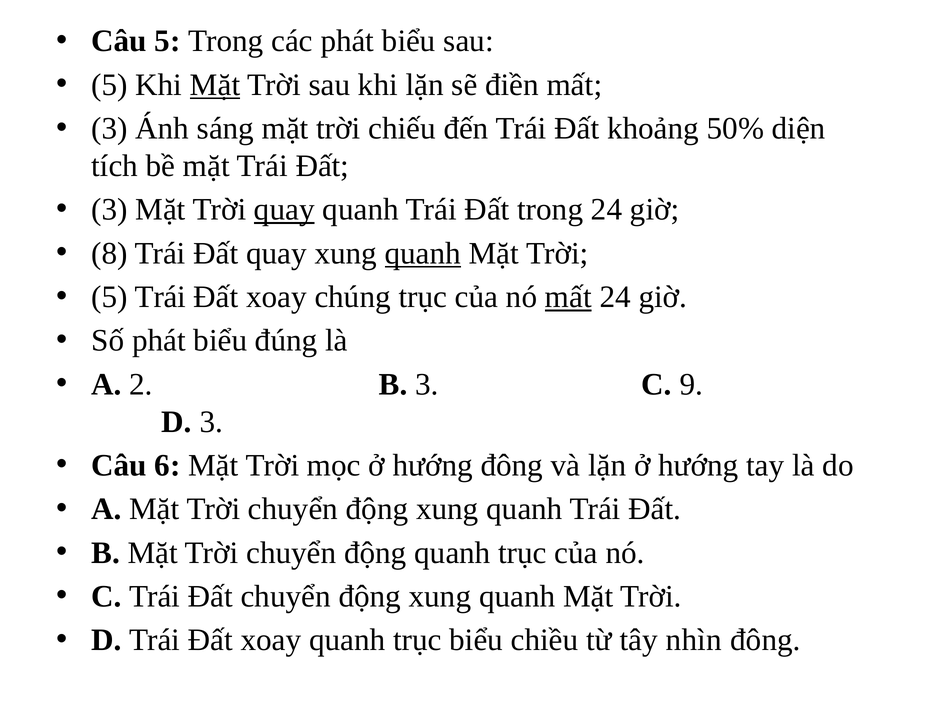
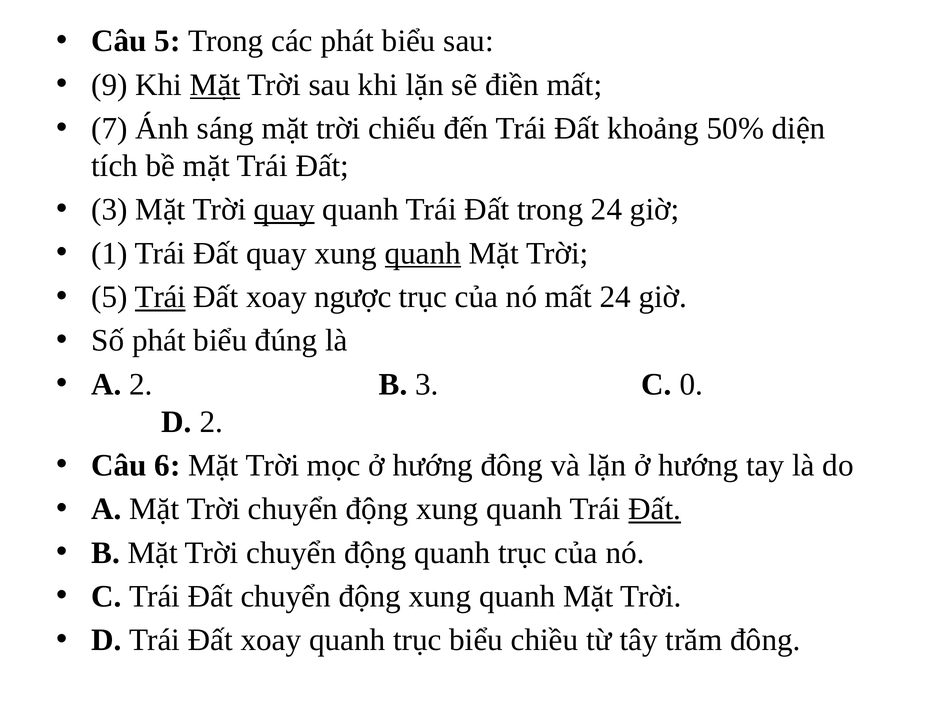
5: 5 -> 9 (109, 85)
3: 3 -> 7 (109, 129)
8: 8 -> 1 (109, 253)
Trái underline: none -> present (160, 297)
chúng: chúng -> ngược (353, 297)
mất underline: present -> none (568, 297)
9: 9 -> 0 (691, 384)
D 3: 3 -> 2 (211, 422)
Đất underline: none -> present (655, 509)
nhìn: nhìn -> trăm (694, 640)
